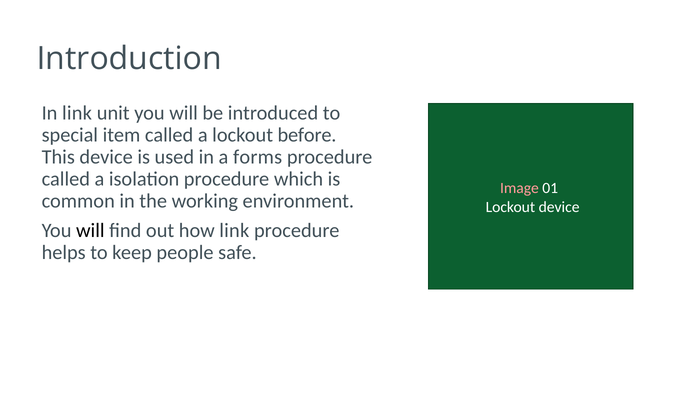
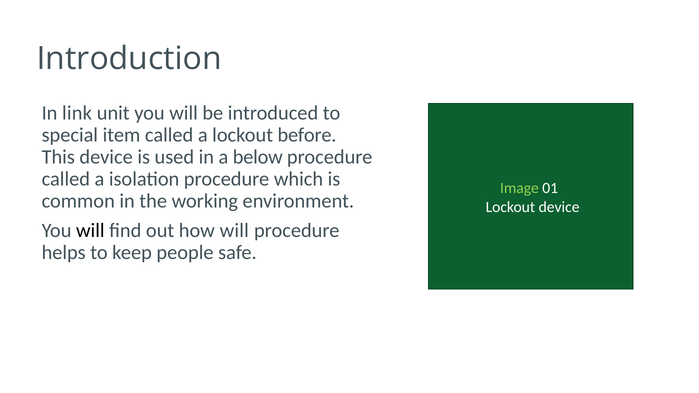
forms: forms -> below (258, 157)
Image colour: pink -> light green (519, 188)
how link: link -> will (234, 231)
